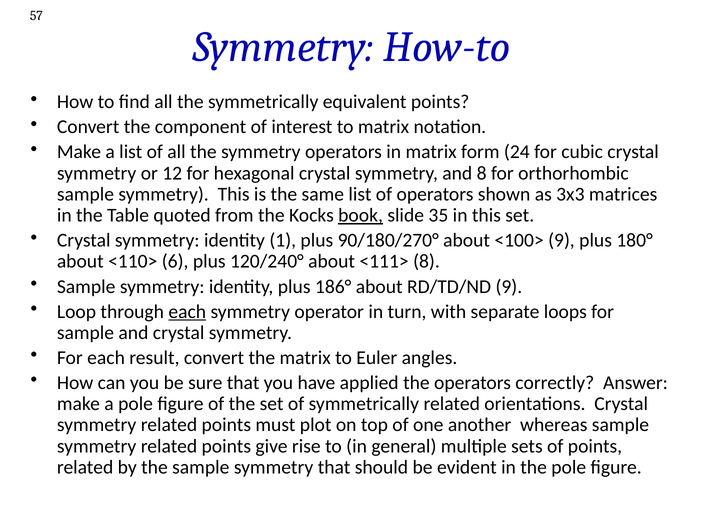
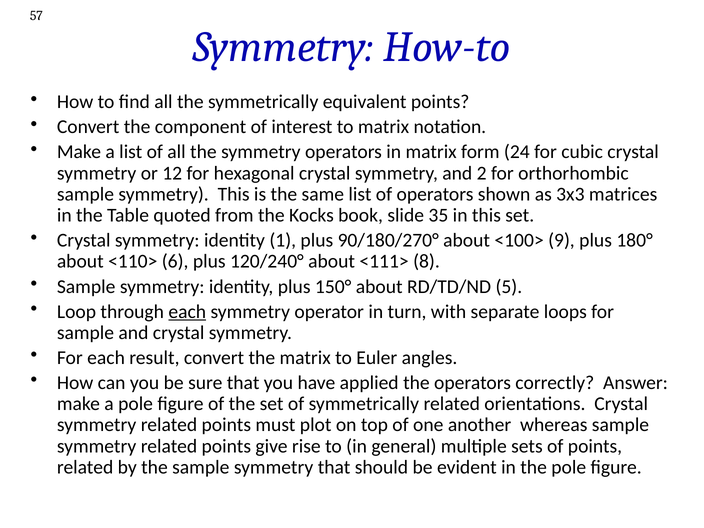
and 8: 8 -> 2 (482, 173)
book underline: present -> none (361, 215)
186°: 186° -> 150° (333, 287)
RD/TD/ND 9: 9 -> 5 (509, 287)
